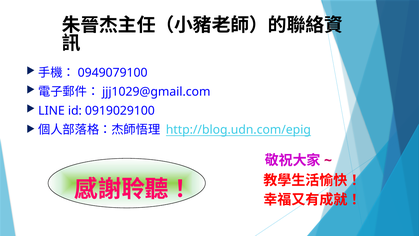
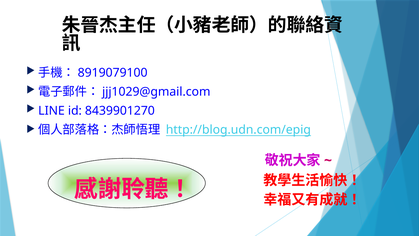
0949079100: 0949079100 -> 8919079100 (113, 73)
0919029100: 0919029100 -> 8439901270 (120, 111)
